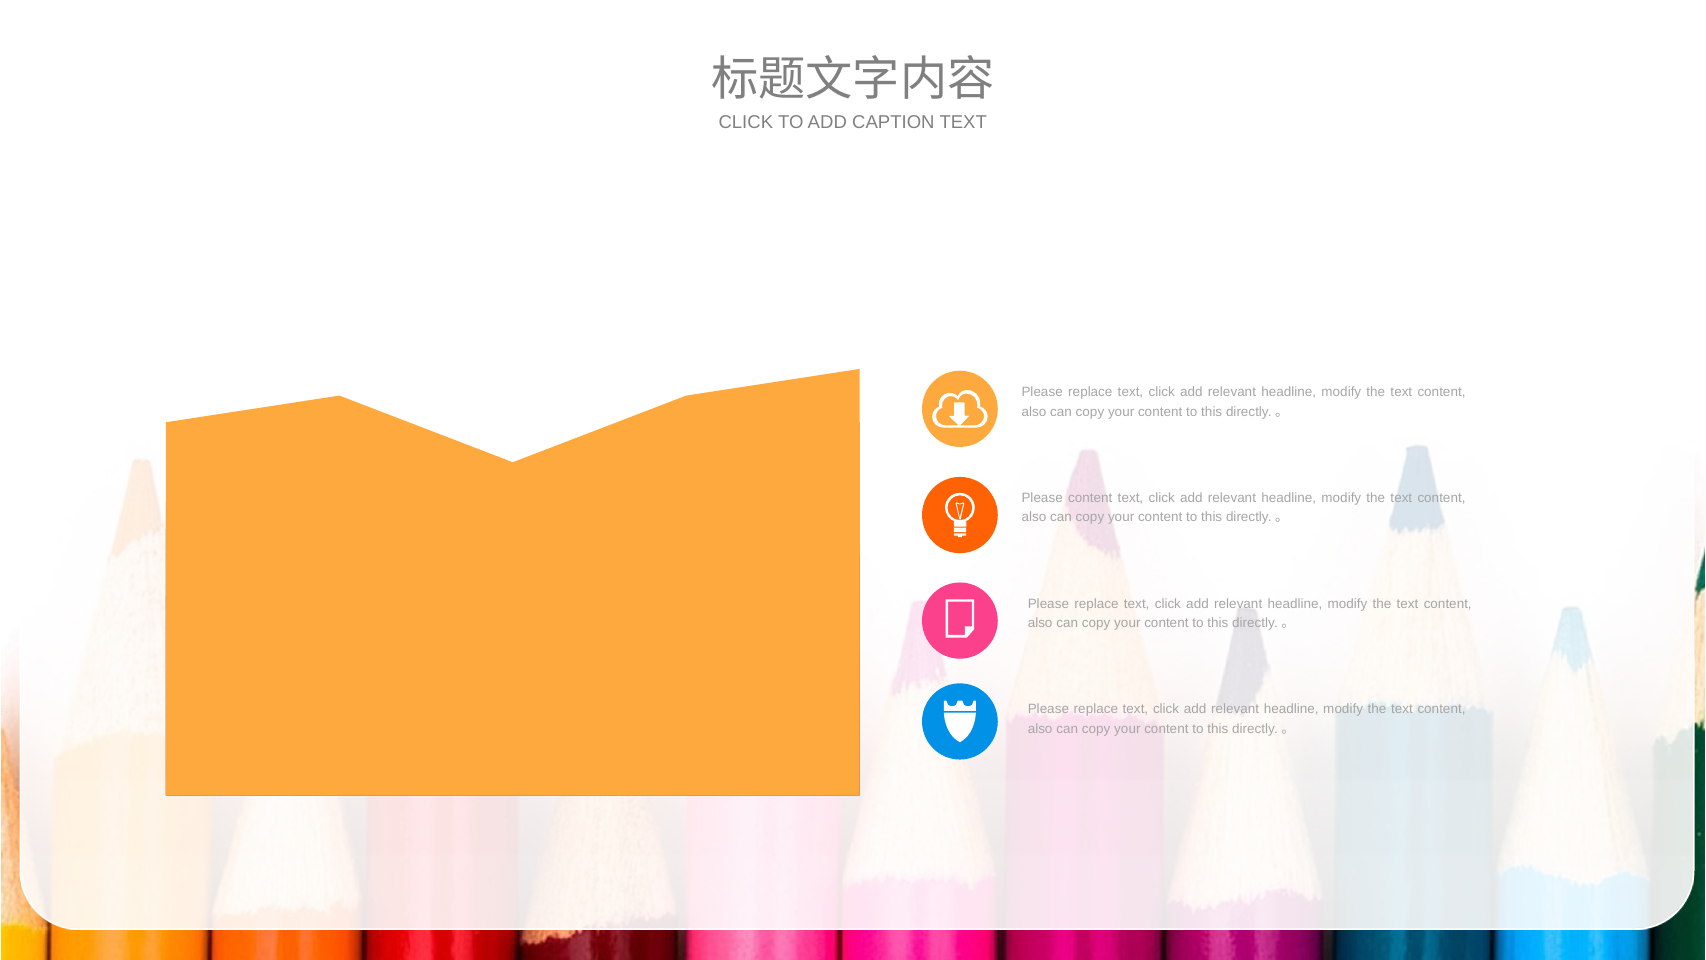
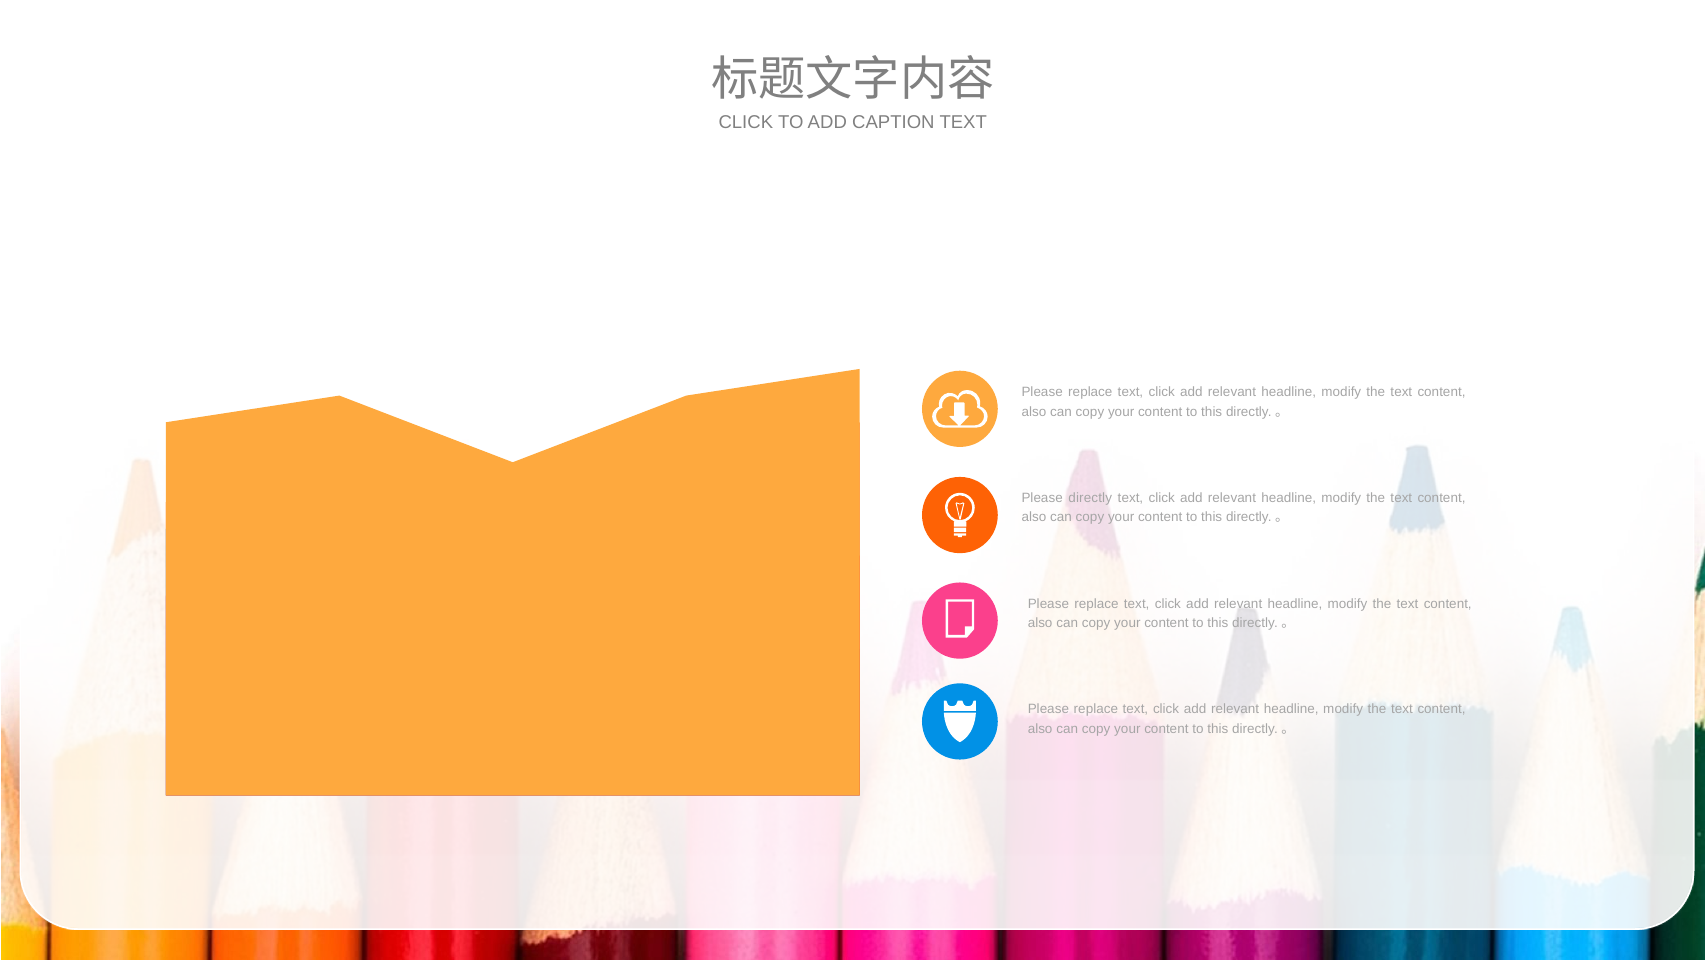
Please content: content -> directly (1090, 498)
